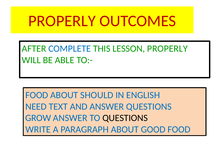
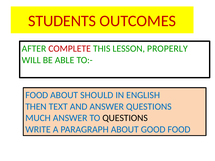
PROPERLY: PROPERLY -> STUDENTS (62, 21)
COMPLETE colour: blue -> red (70, 49)
NEED: NEED -> THEN (36, 107)
GROW: GROW -> MUCH (38, 118)
